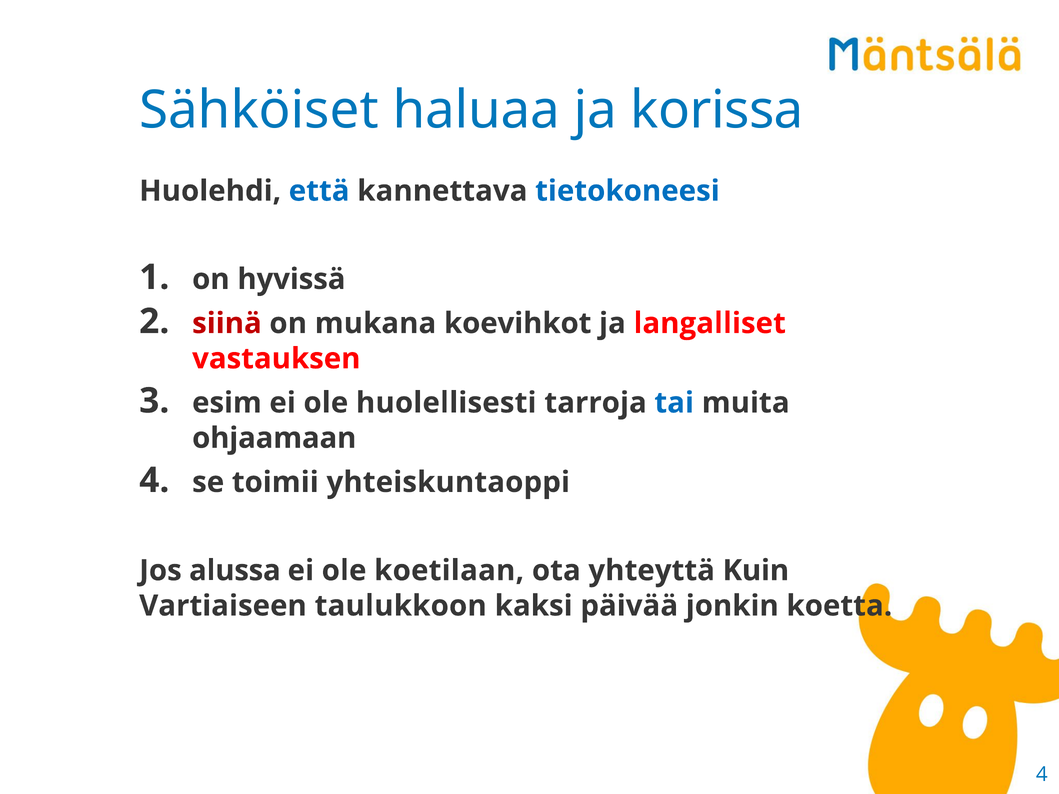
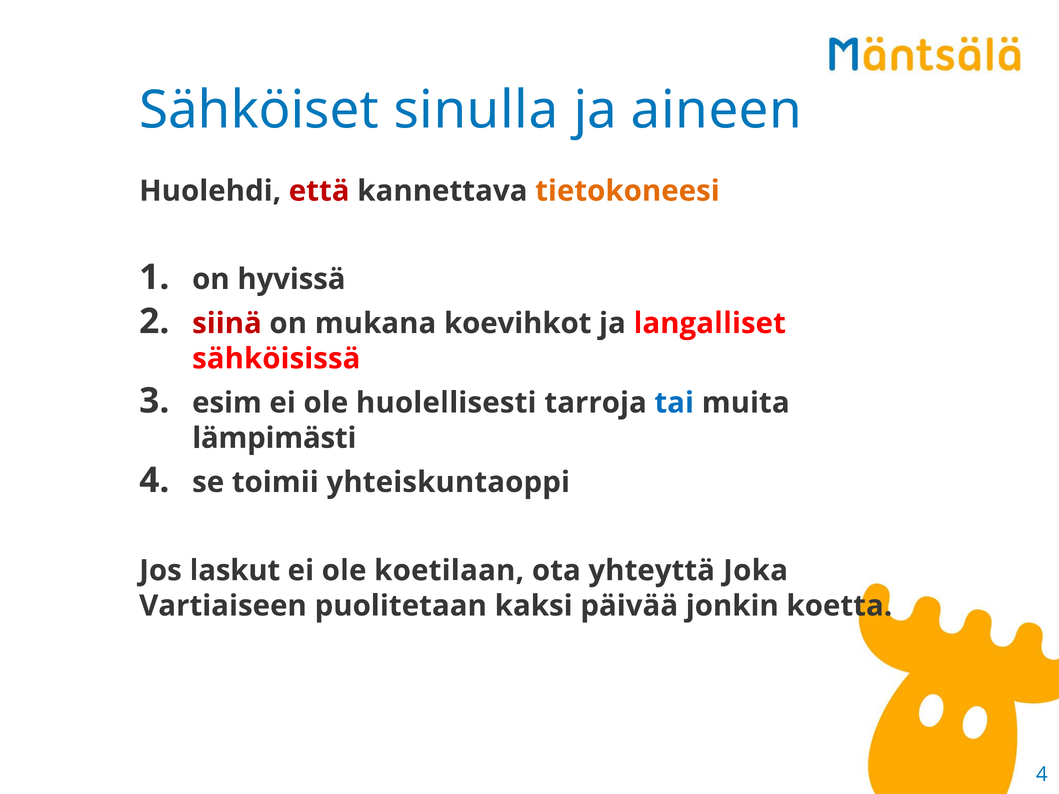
haluaa: haluaa -> sinulla (476, 110)
korissa: korissa -> aineen (716, 110)
että colour: blue -> red (319, 191)
tietokoneesi colour: blue -> orange (627, 191)
vastauksen: vastauksen -> sähköisissä (276, 359)
ohjaamaan: ohjaamaan -> lämpimästi (274, 438)
alussa: alussa -> laskut (235, 571)
Kuin: Kuin -> Joka (756, 571)
taulukkoon: taulukkoon -> puolitetaan (401, 606)
